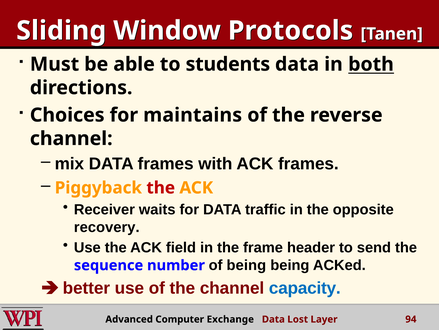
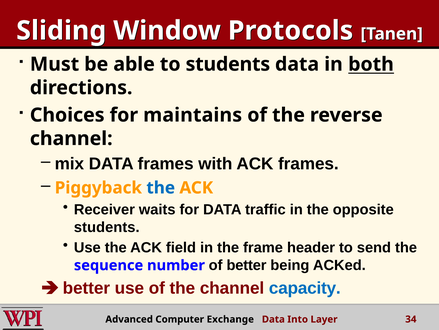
the colour: red -> blue (161, 187)
recovery: recovery -> students (107, 227)
of being: being -> better (247, 265)
Lost: Lost -> Into (298, 319)
94: 94 -> 34 (411, 319)
